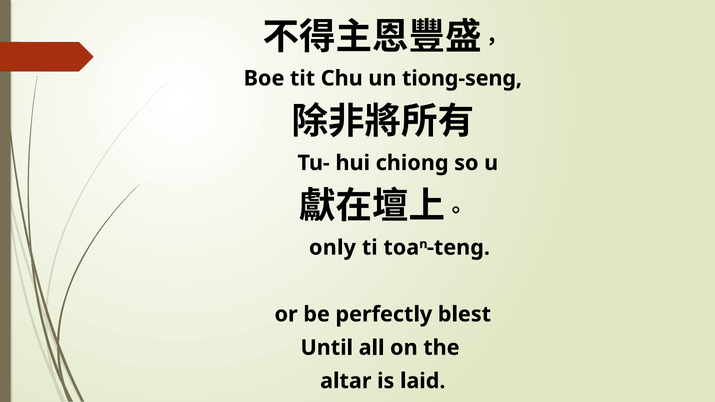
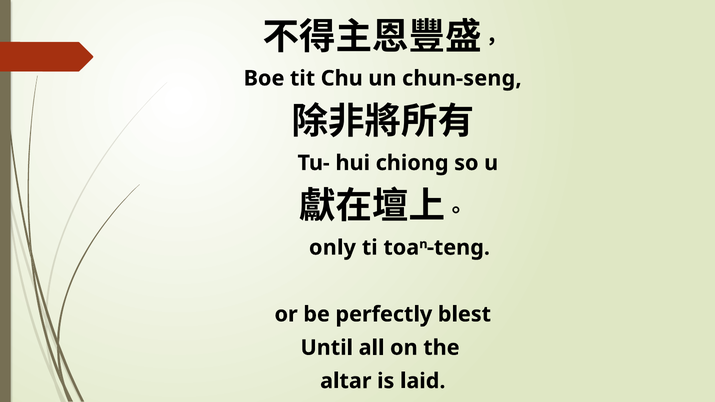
tiong-seng: tiong-seng -> chun-seng (462, 78)
